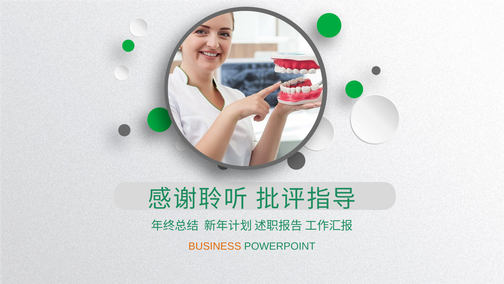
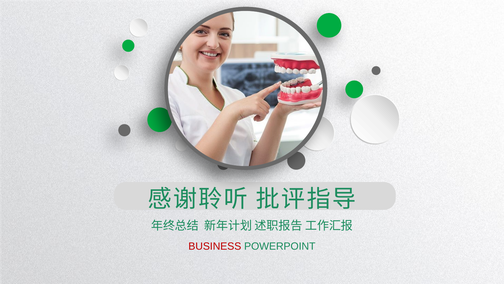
BUSINESS colour: orange -> red (215, 246)
